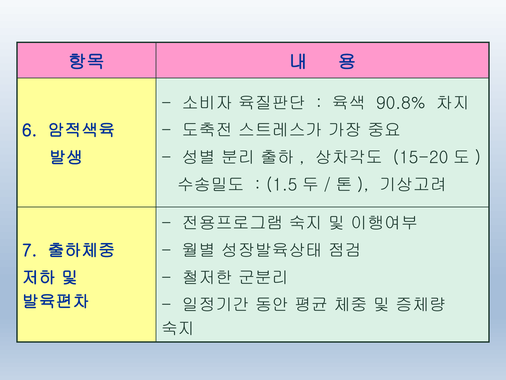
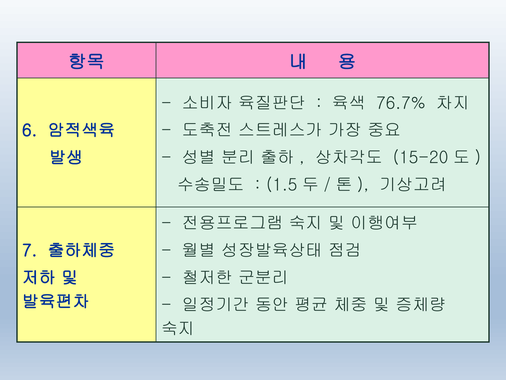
90.8%: 90.8% -> 76.7% (401, 103)
